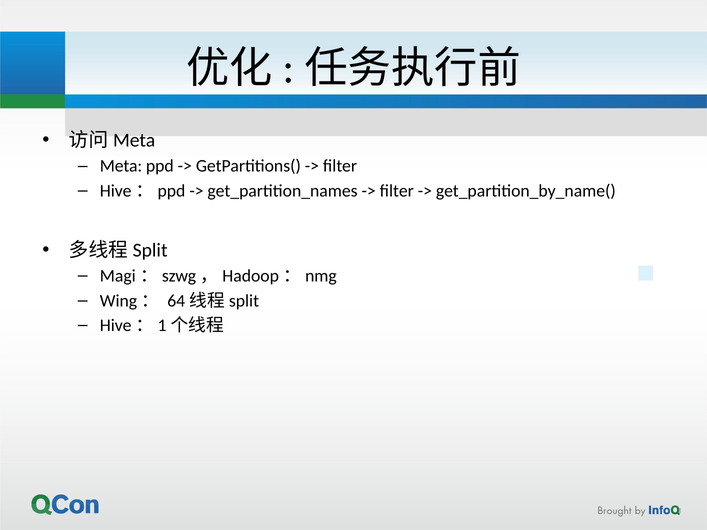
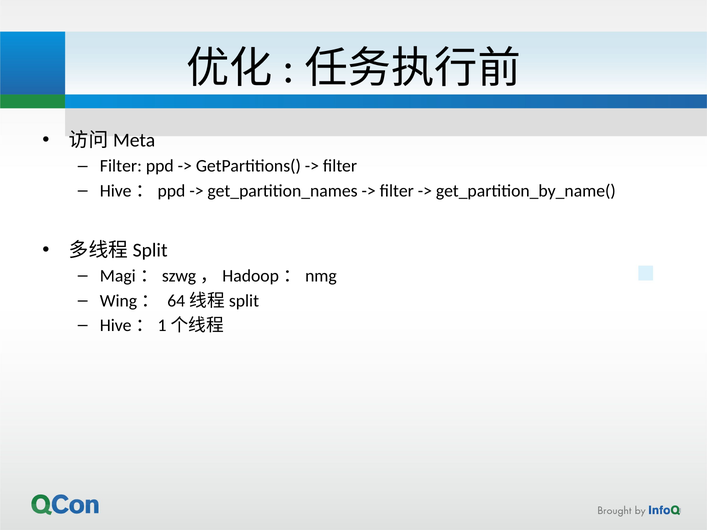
Meta: Meta -> Filter (121, 166)
